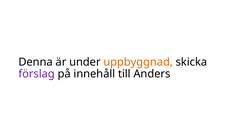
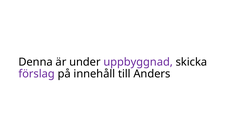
uppbyggnad colour: orange -> purple (138, 62)
